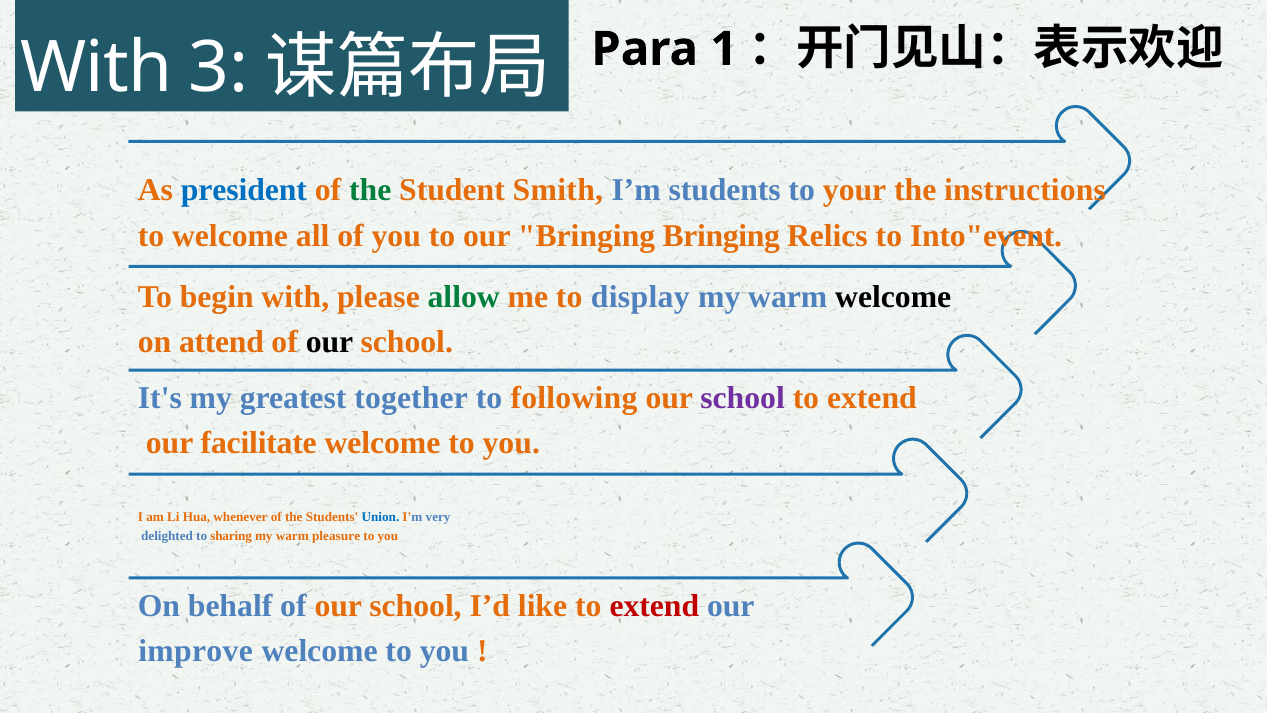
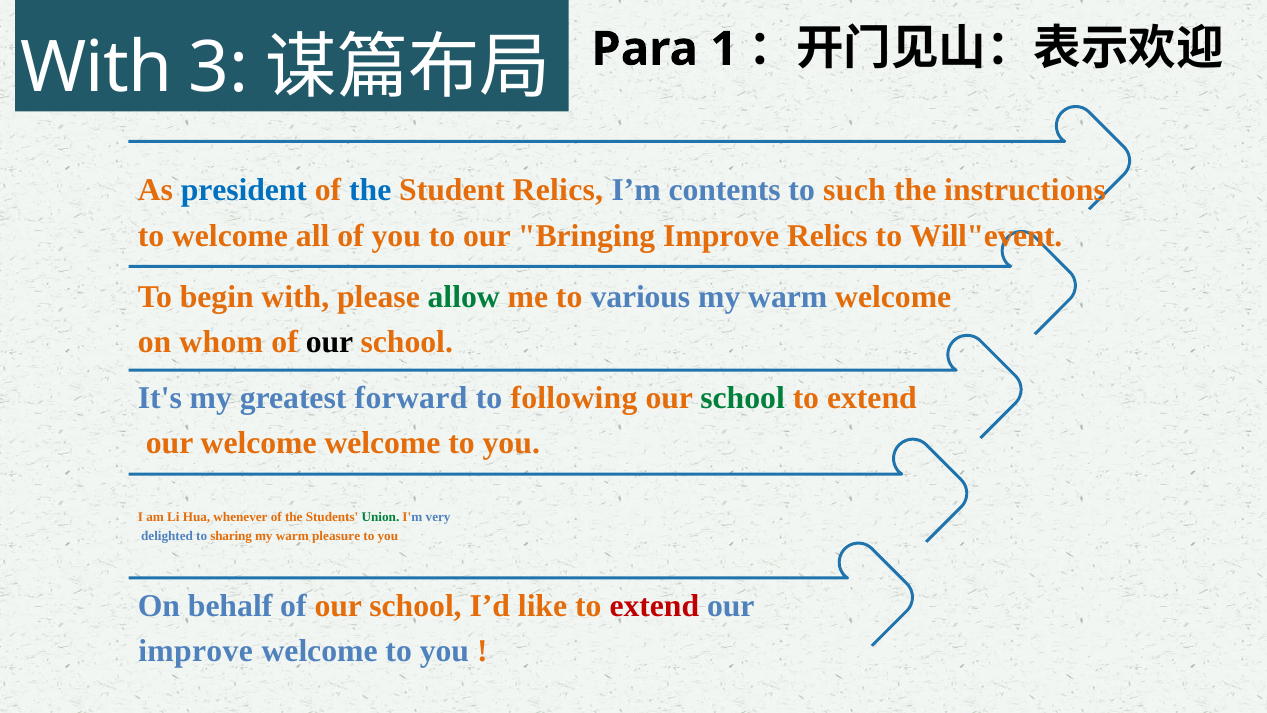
the colour: green -> blue (370, 190)
Student Smith: Smith -> Relics (558, 190)
I’m students: students -> contents (725, 190)
your: your -> such (854, 190)
Bringing Bringing: Bringing -> Improve (721, 236)
Into"event: Into"event -> Will"event (986, 236)
display: display -> various (640, 297)
welcome colour: black -> orange (893, 297)
attend: attend -> whom (221, 342)
together: together -> forward (411, 398)
school colour: purple -> green (743, 398)
our facilitate: facilitate -> welcome (259, 443)
Union colour: blue -> green (380, 517)
